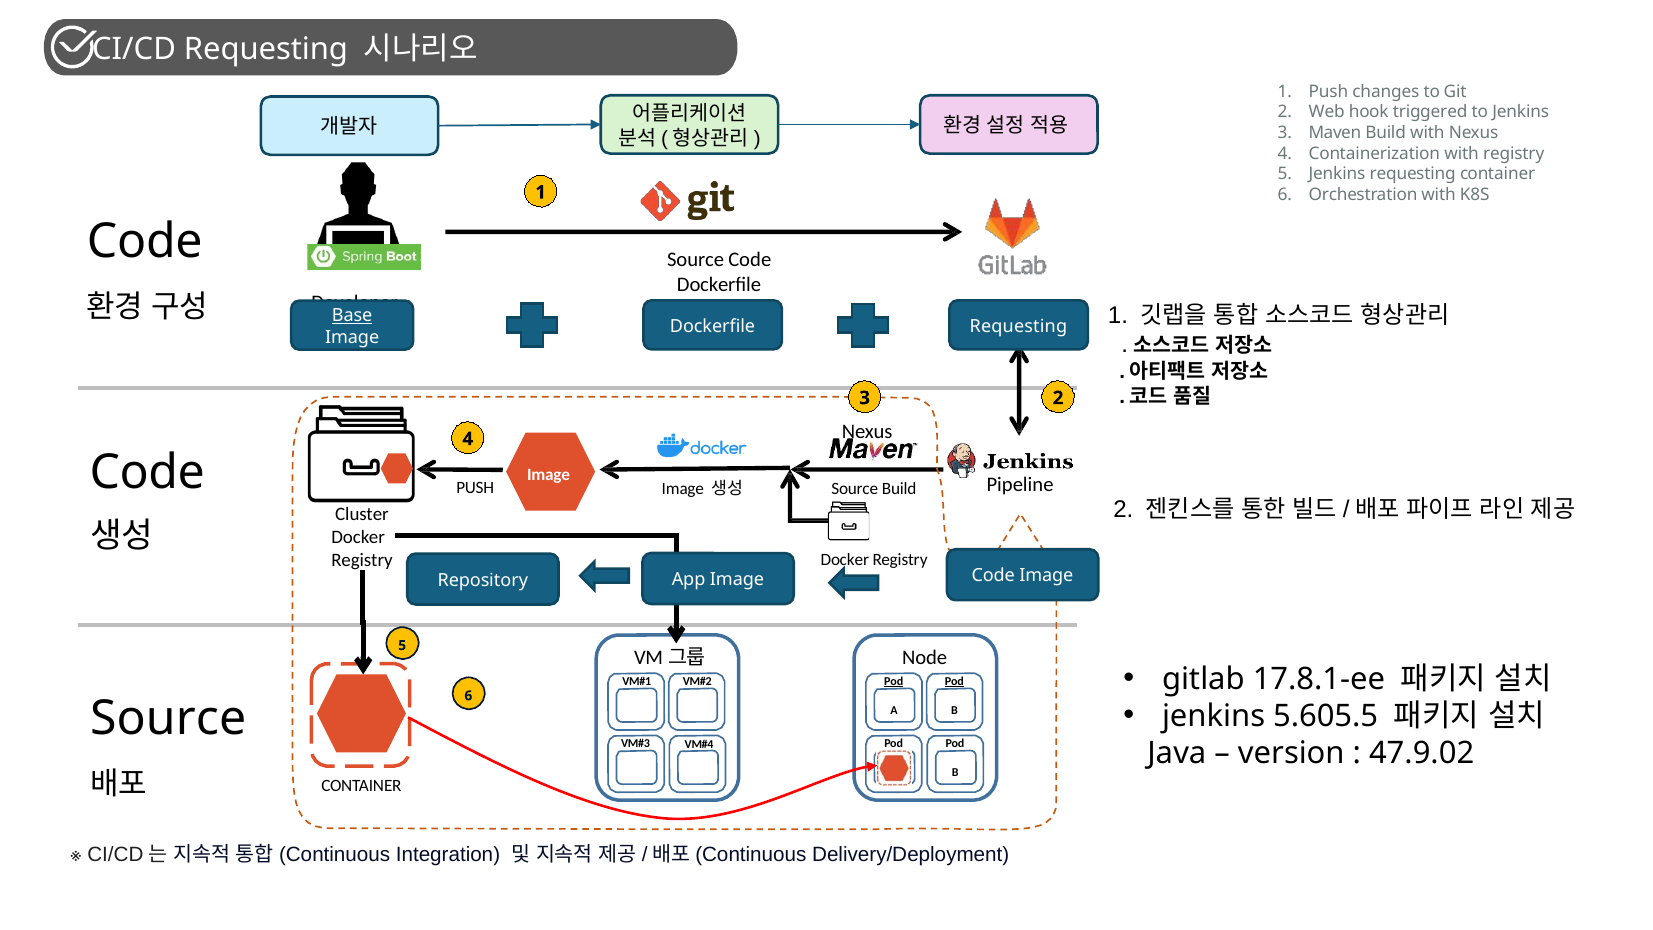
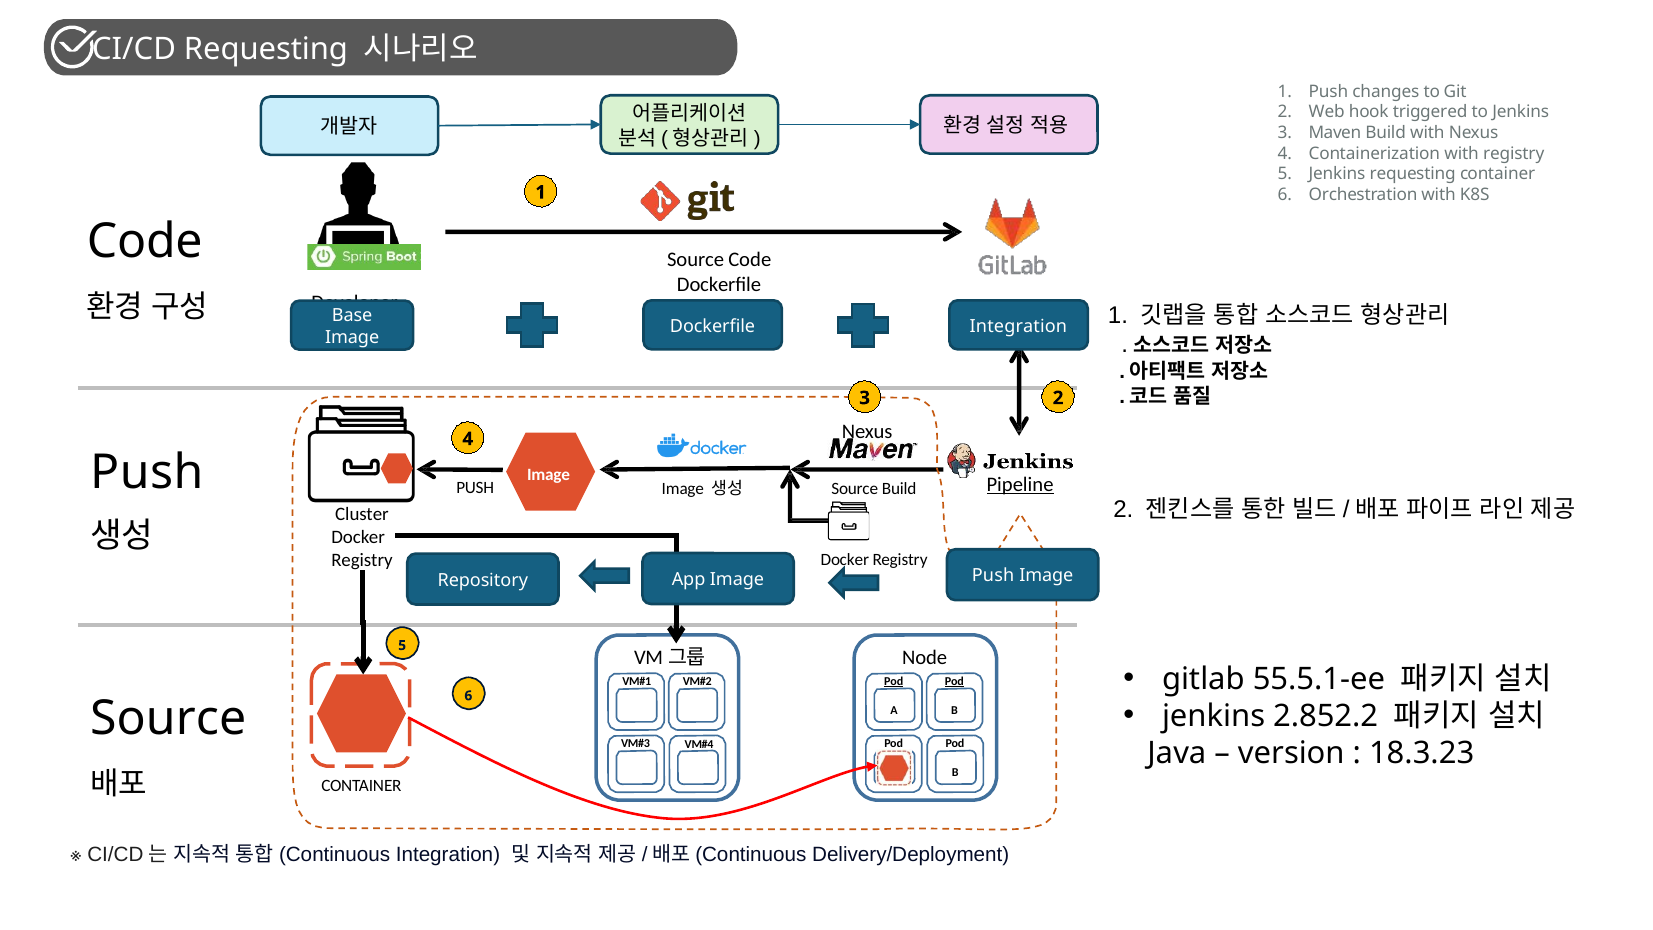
Base underline: present -> none (352, 315)
Requesting: Requesting -> Integration (1018, 326)
Code: Code -> Push (147, 472)
Pipeline underline: none -> present (1020, 485)
App Image Code: Code -> Push (993, 576)
17.8.1-ee: 17.8.1-ee -> 55.5.1-ee (1319, 679)
5.605.5: 5.605.5 -> 2.852.2 (1326, 716)
47.9.02: 47.9.02 -> 18.3.23 (1422, 753)
